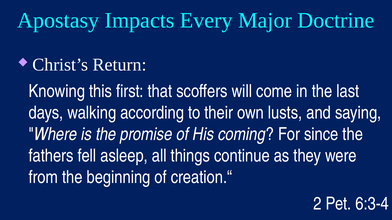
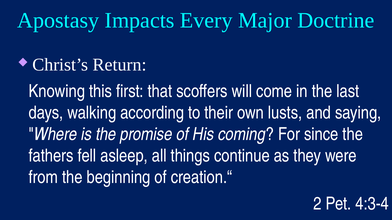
6:3-4: 6:3-4 -> 4:3-4 (372, 204)
